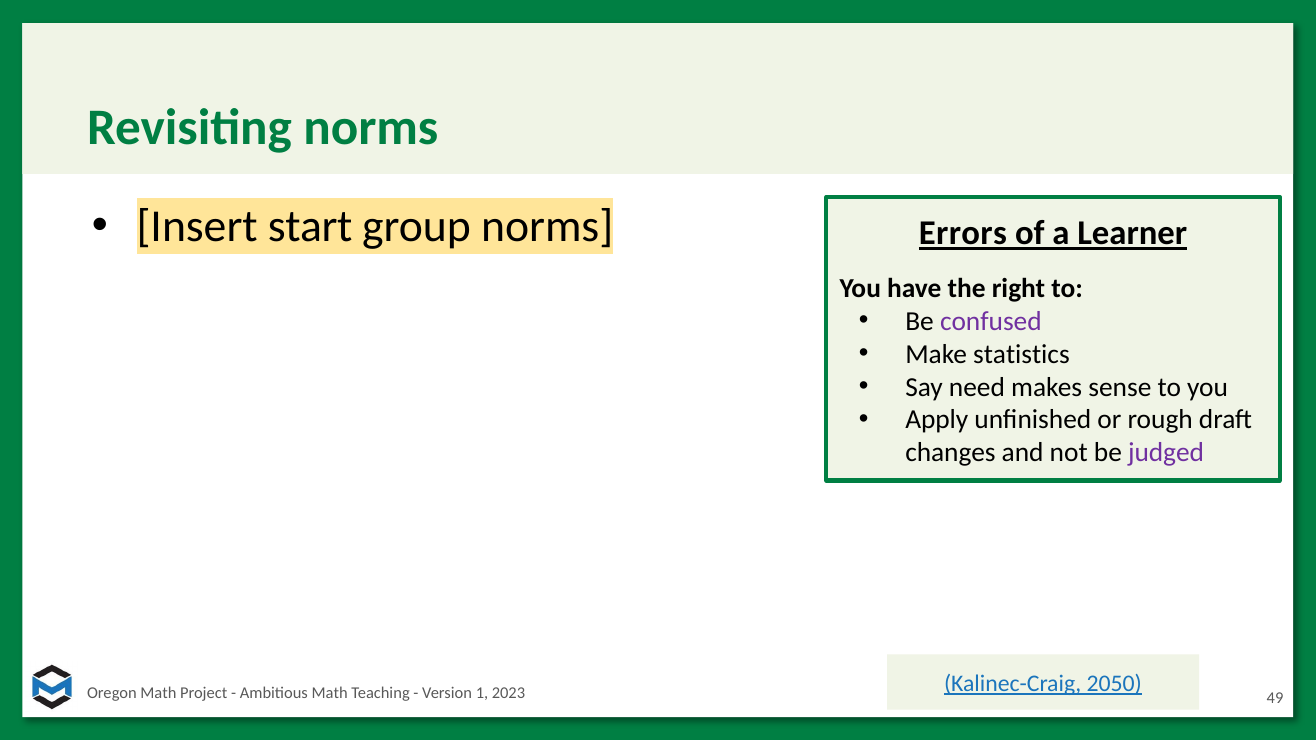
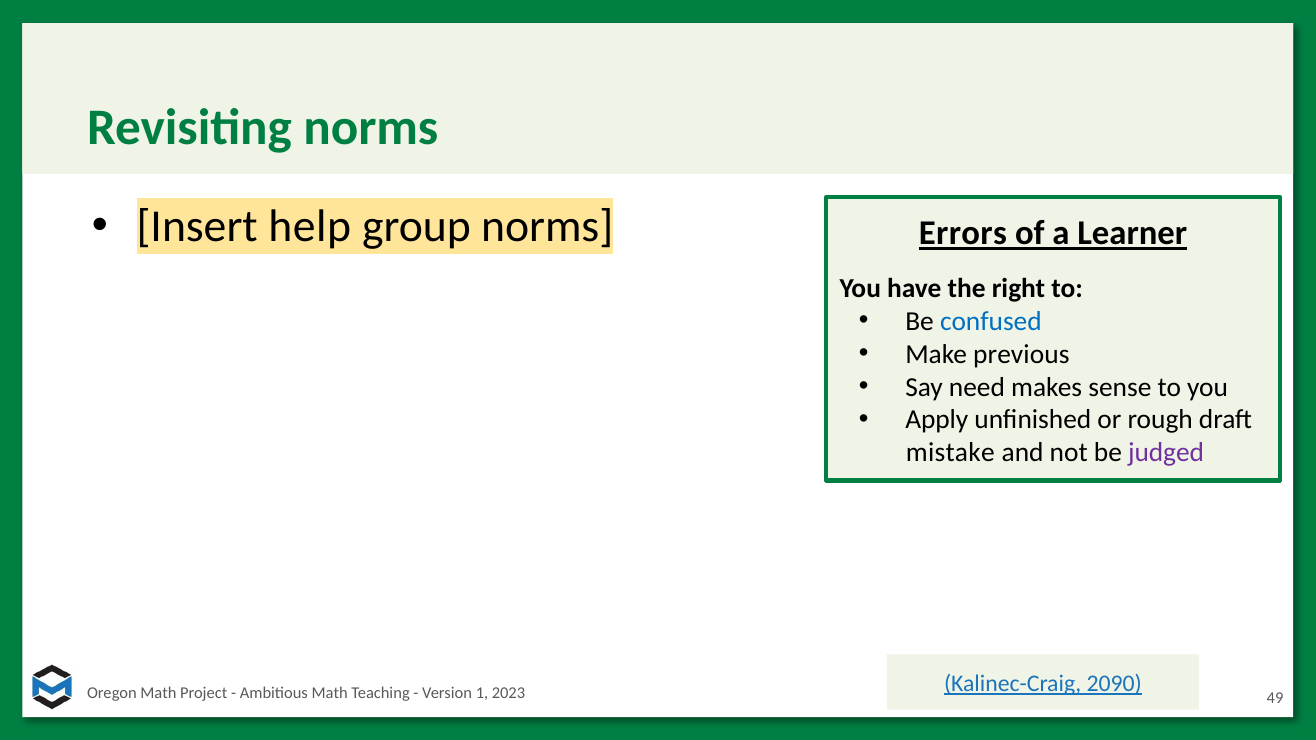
start: start -> help (310, 226)
confused colour: purple -> blue (991, 321)
statistics: statistics -> previous (1021, 354)
changes: changes -> mistake (950, 453)
2050: 2050 -> 2090 (1114, 684)
